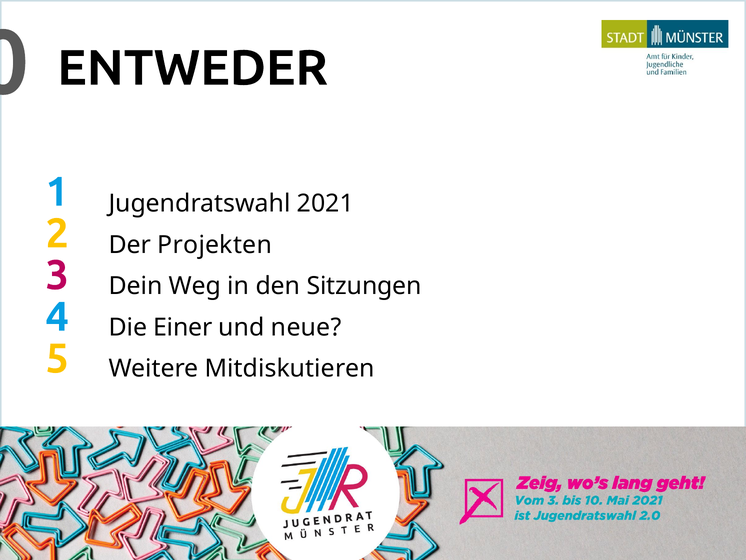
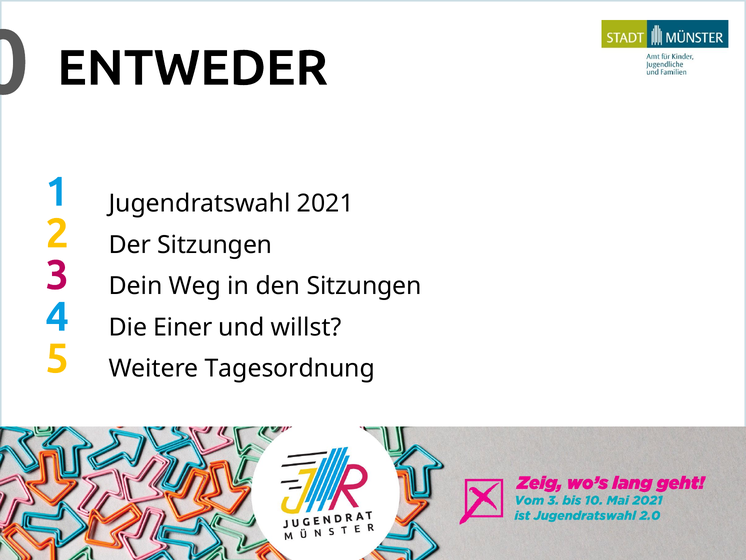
Der Projekten: Projekten -> Sitzungen (215, 245)
neue: neue -> willst (306, 327)
Mitdiskutieren: Mitdiskutieren -> Tagesordnung (290, 368)
